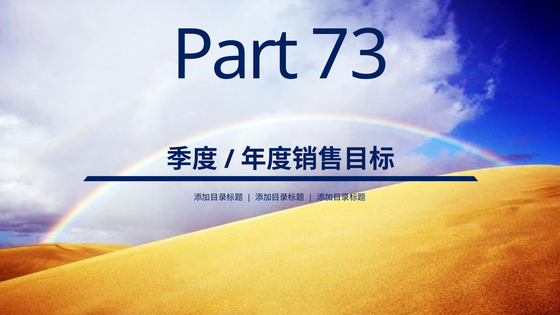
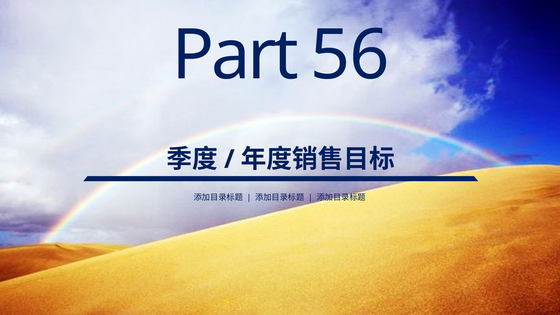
73: 73 -> 56 (350, 55)
